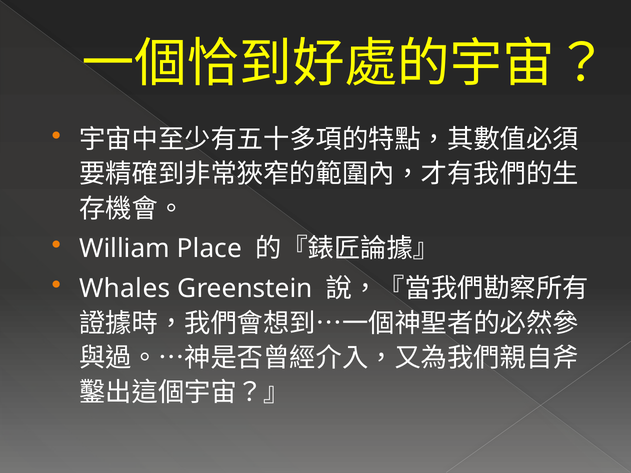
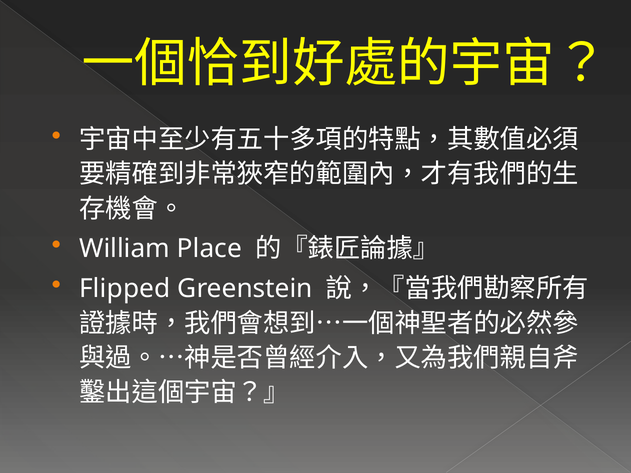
Whales: Whales -> Flipped (125, 289)
